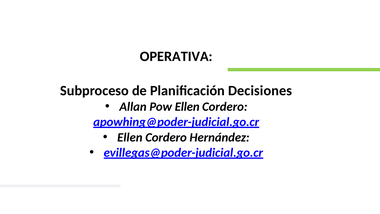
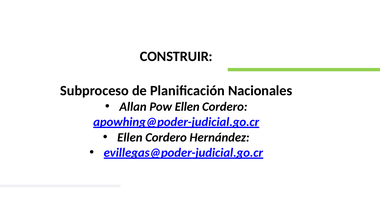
OPERATIVA: OPERATIVA -> CONSTRUIR (176, 56)
Decisiones: Decisiones -> Nacionales (260, 91)
